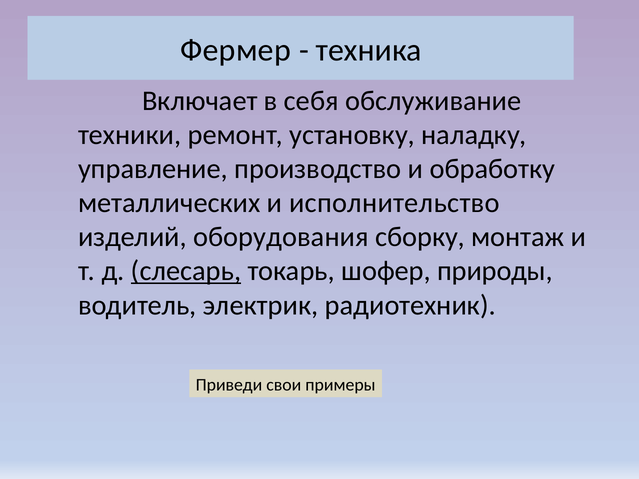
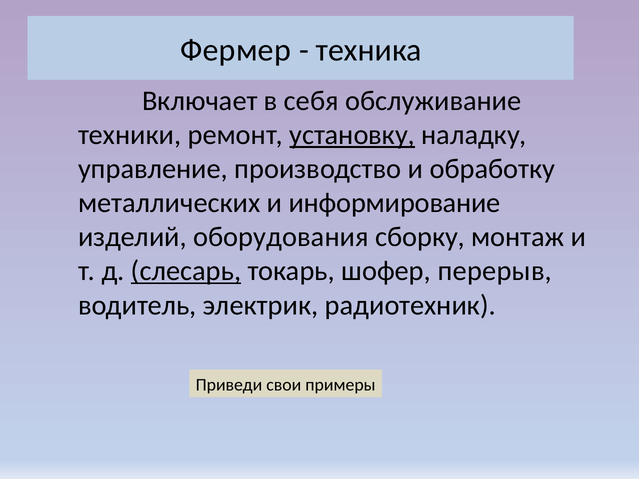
установку underline: none -> present (352, 135)
исполнительство: исполнительство -> информирование (395, 203)
природы: природы -> перерыв (495, 271)
